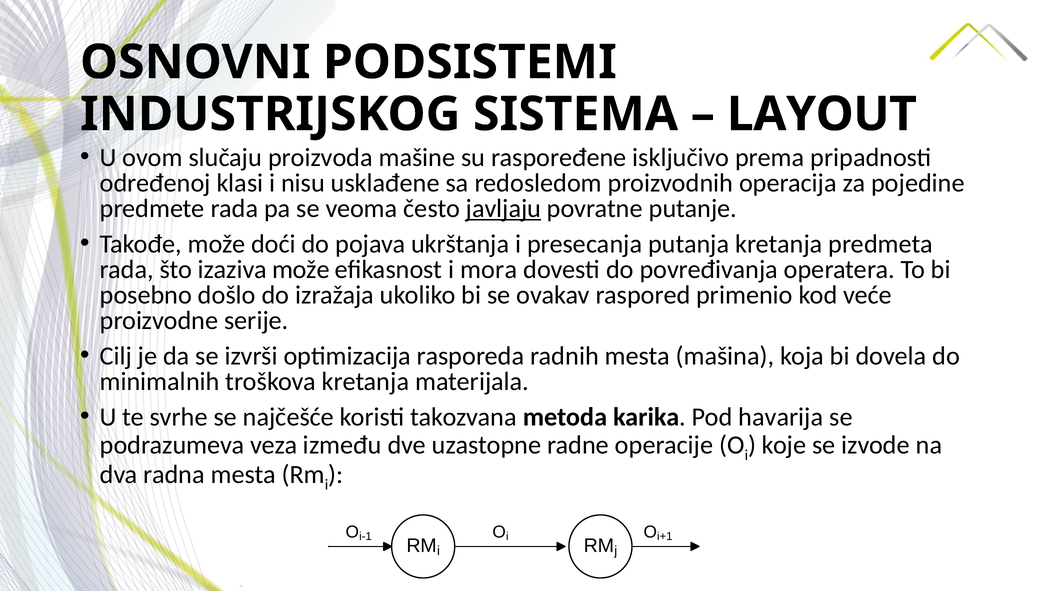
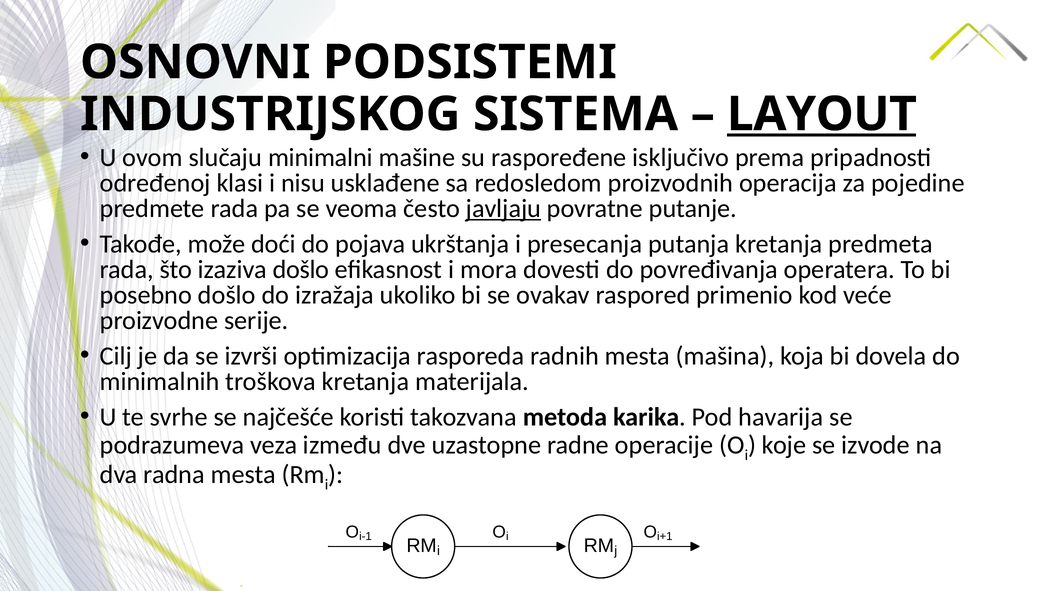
LAYOUT underline: none -> present (822, 114)
proizvoda: proizvoda -> minimalni (320, 157)
izaziva može: može -> došlo (301, 269)
